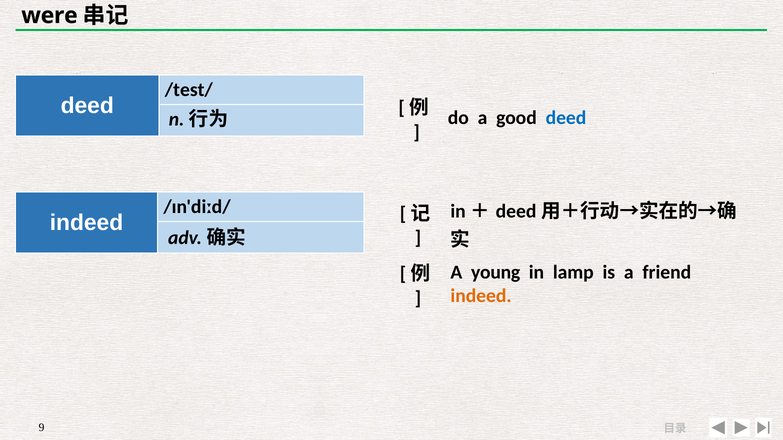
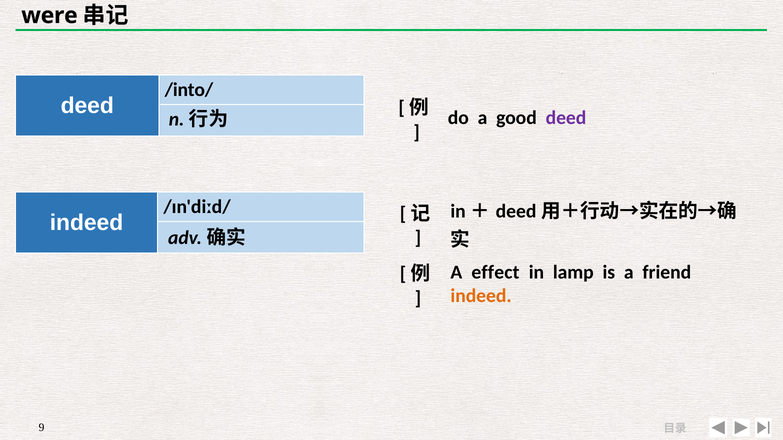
/test/: /test/ -> /into/ (189, 90)
deed colour: blue -> purple (566, 118)
young: young -> effect (495, 272)
